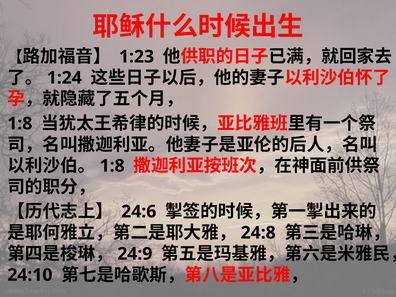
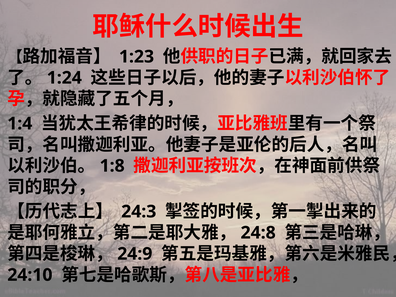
1:8: 1:8 -> 1:4 (20, 124)
24:6: 24:6 -> 24:3 (139, 212)
